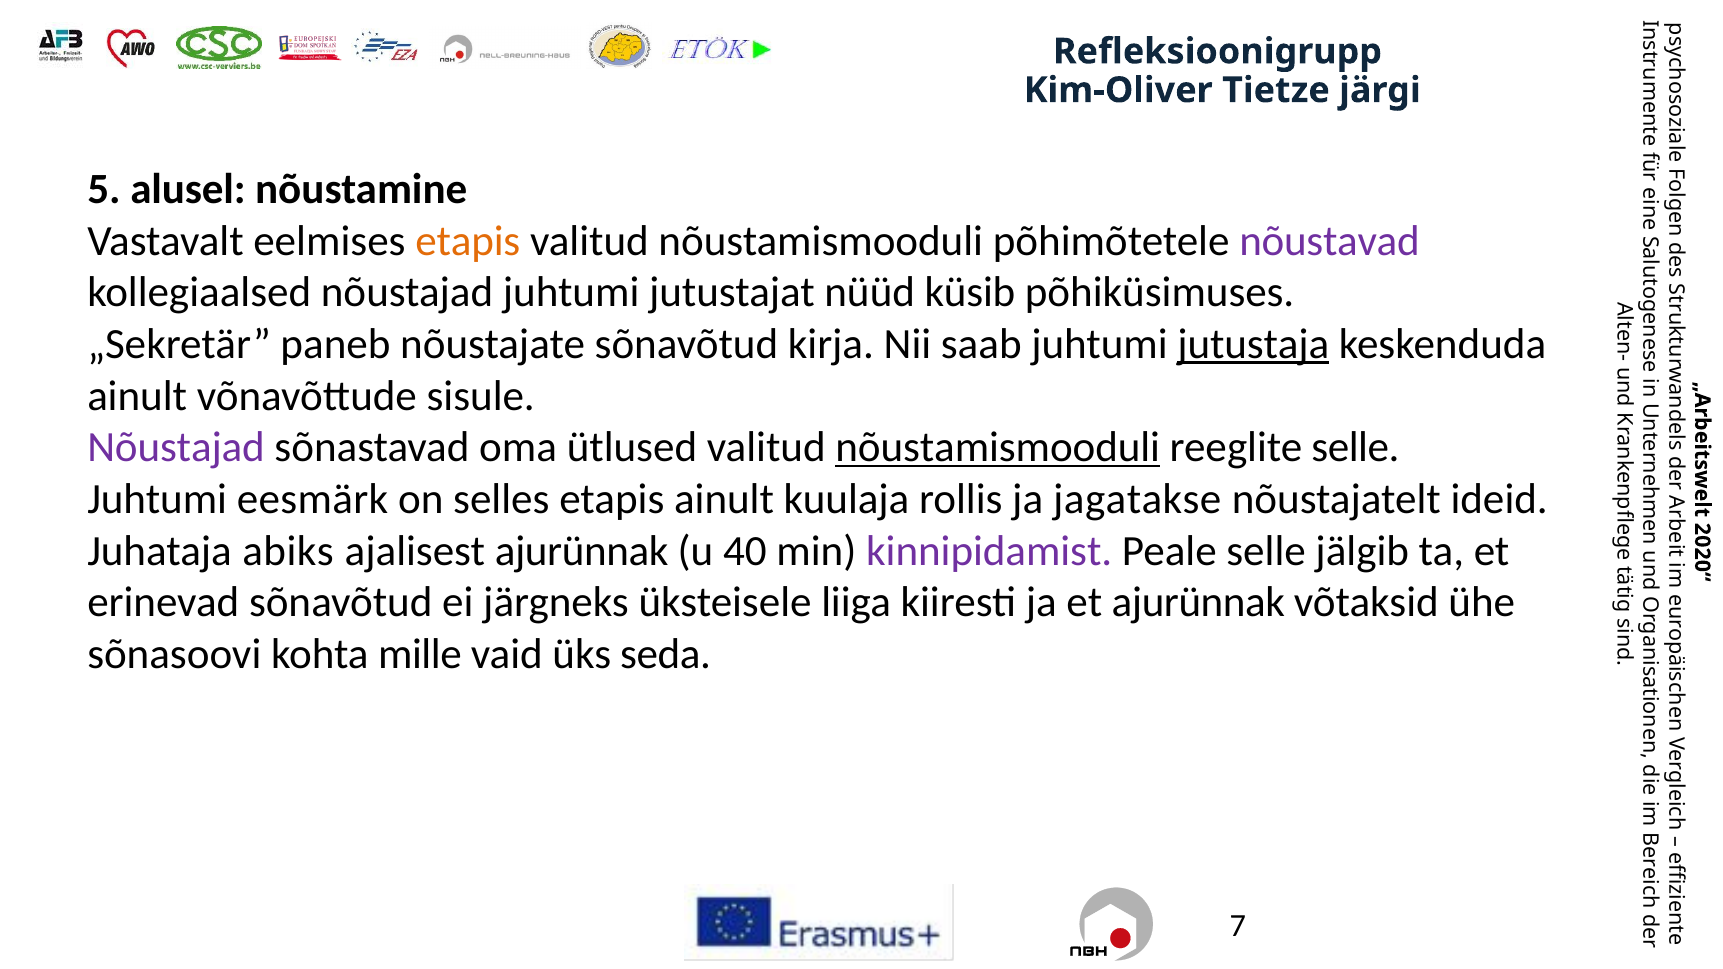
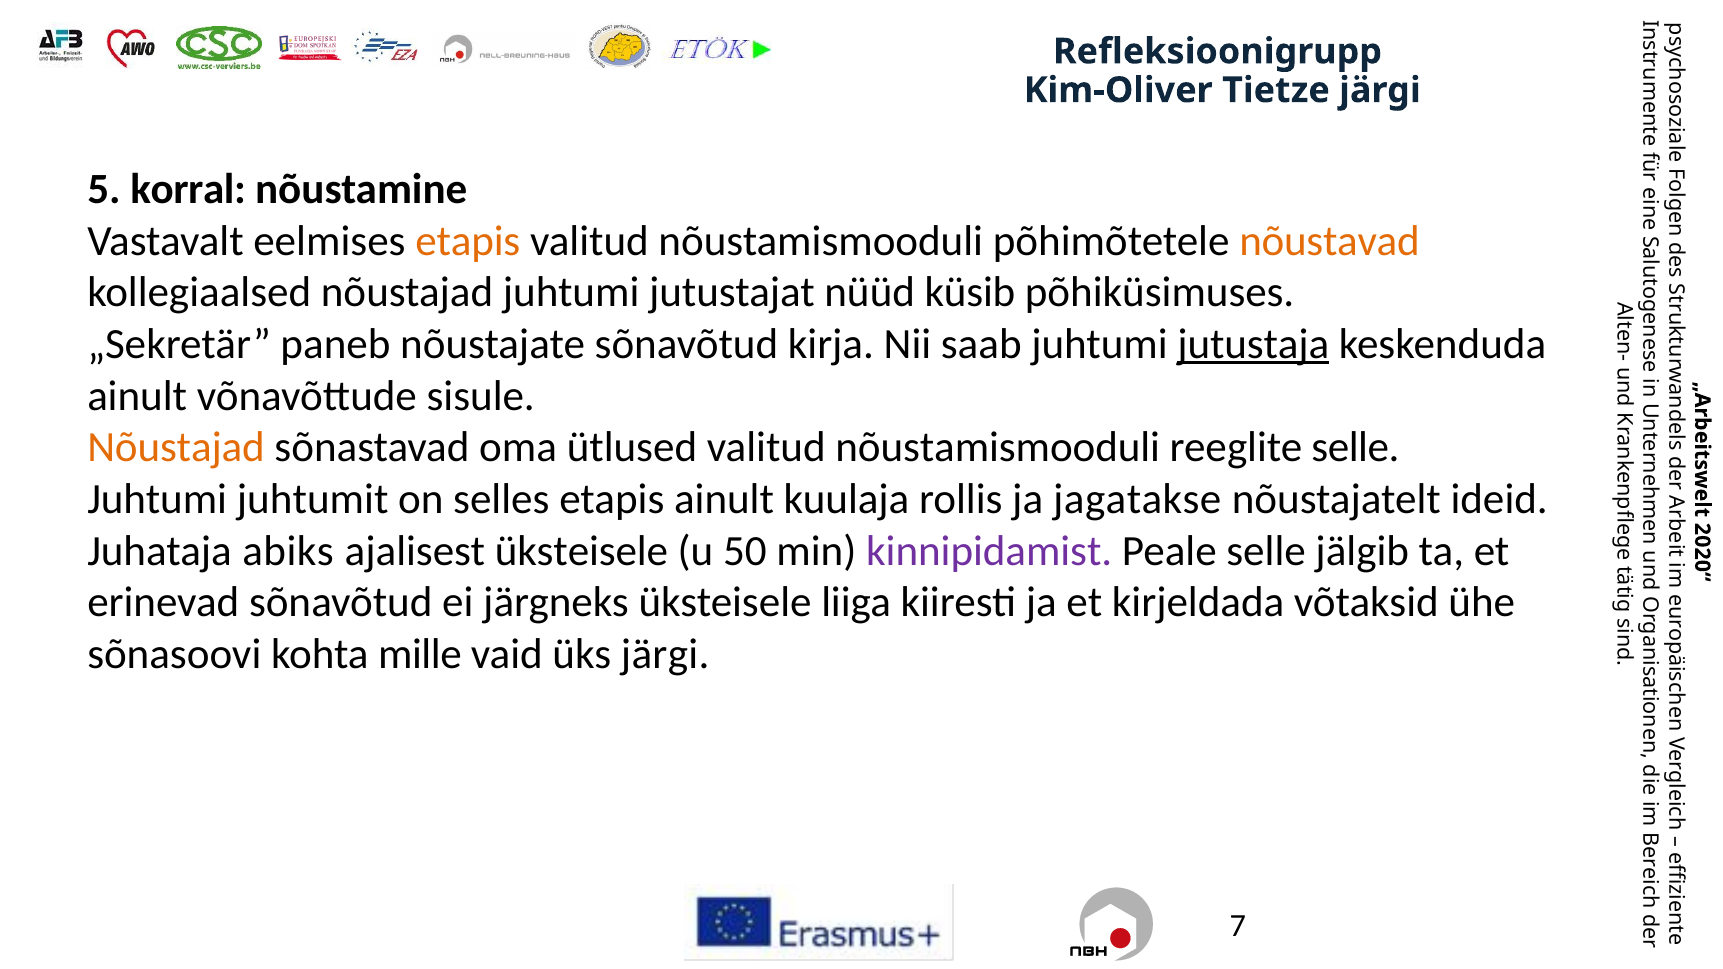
alusel: alusel -> korral (188, 189)
nõustavad colour: purple -> orange (1330, 241)
Nõustajad colour: purple -> orange (176, 448)
nõustamismooduli underline: present -> none (998, 448)
eesmärk: eesmärk -> juhtumit (313, 499)
ajalisest ajurünnak: ajurünnak -> üksteisele (581, 551)
40: 40 -> 50 (745, 551)
et ajurünnak: ajurünnak -> kirjeldada (1198, 603)
üks seda: seda -> järgi (665, 654)
